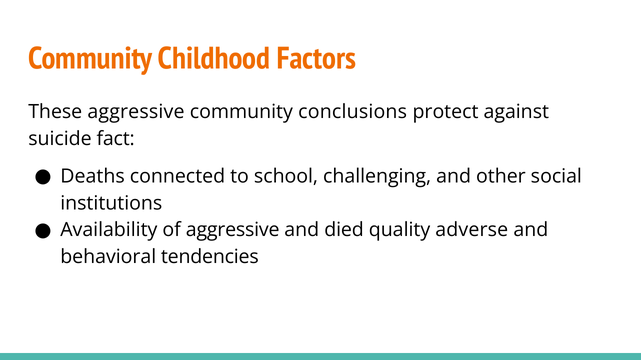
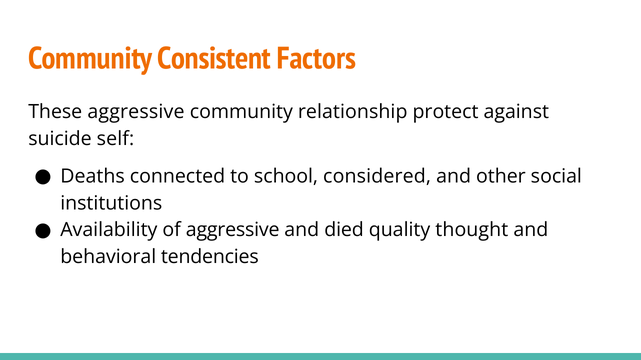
Childhood: Childhood -> Consistent (214, 58)
conclusions: conclusions -> relationship (353, 112)
fact: fact -> self (115, 139)
challenging: challenging -> considered (377, 176)
adverse: adverse -> thought (472, 230)
